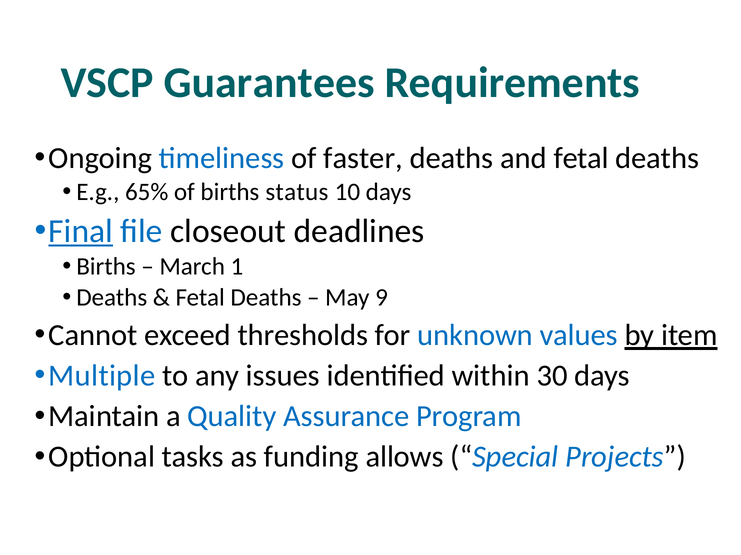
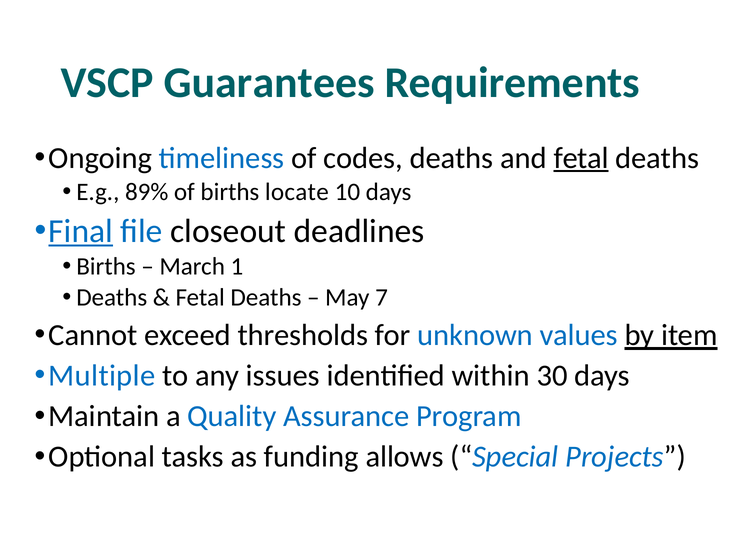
faster: faster -> codes (363, 158)
fetal underline: none -> present (581, 158)
65%: 65% -> 89% (147, 192)
status: status -> locate (297, 192)
9: 9 -> 7 (382, 298)
